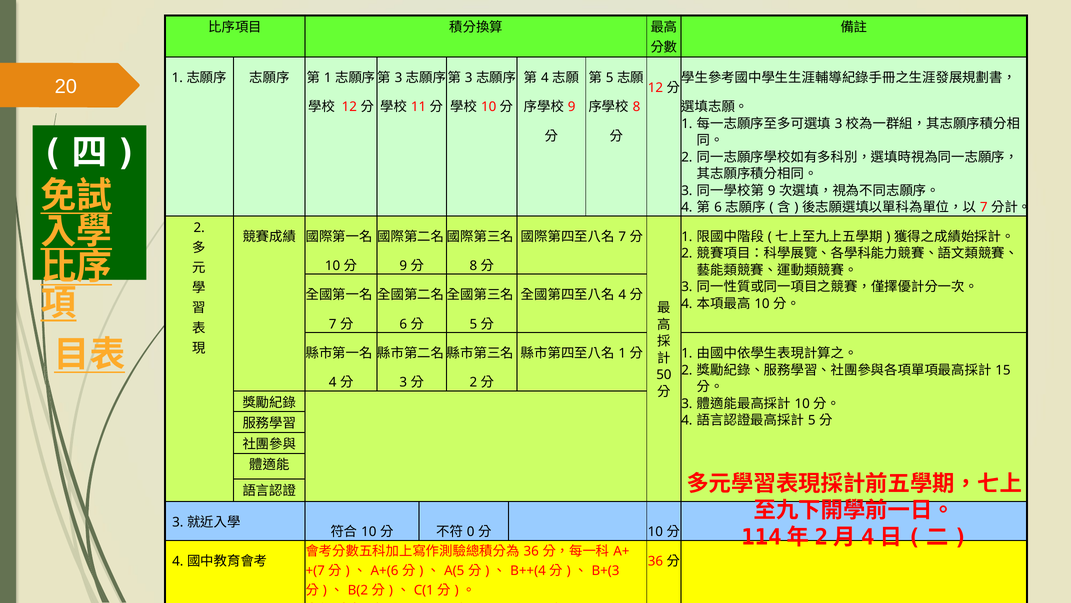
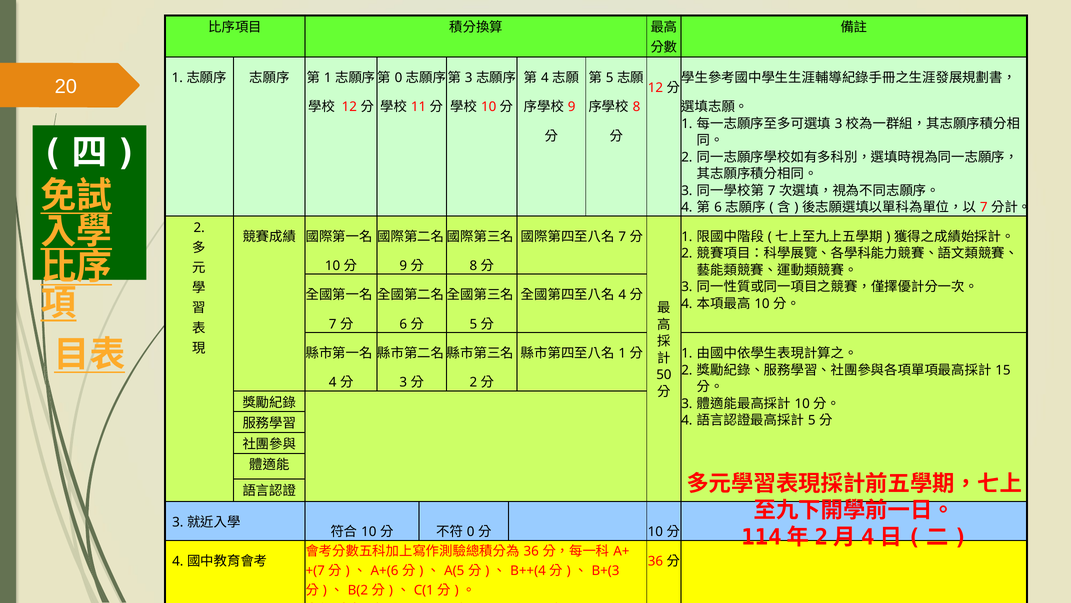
3: 3 -> 0 (398, 78)
9: 9 -> 7 (772, 191)
